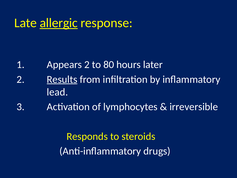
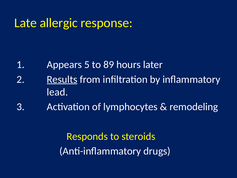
allergic underline: present -> none (59, 23)
Appears 2: 2 -> 5 (87, 64)
80: 80 -> 89 (109, 64)
irreversible: irreversible -> remodeling (194, 107)
